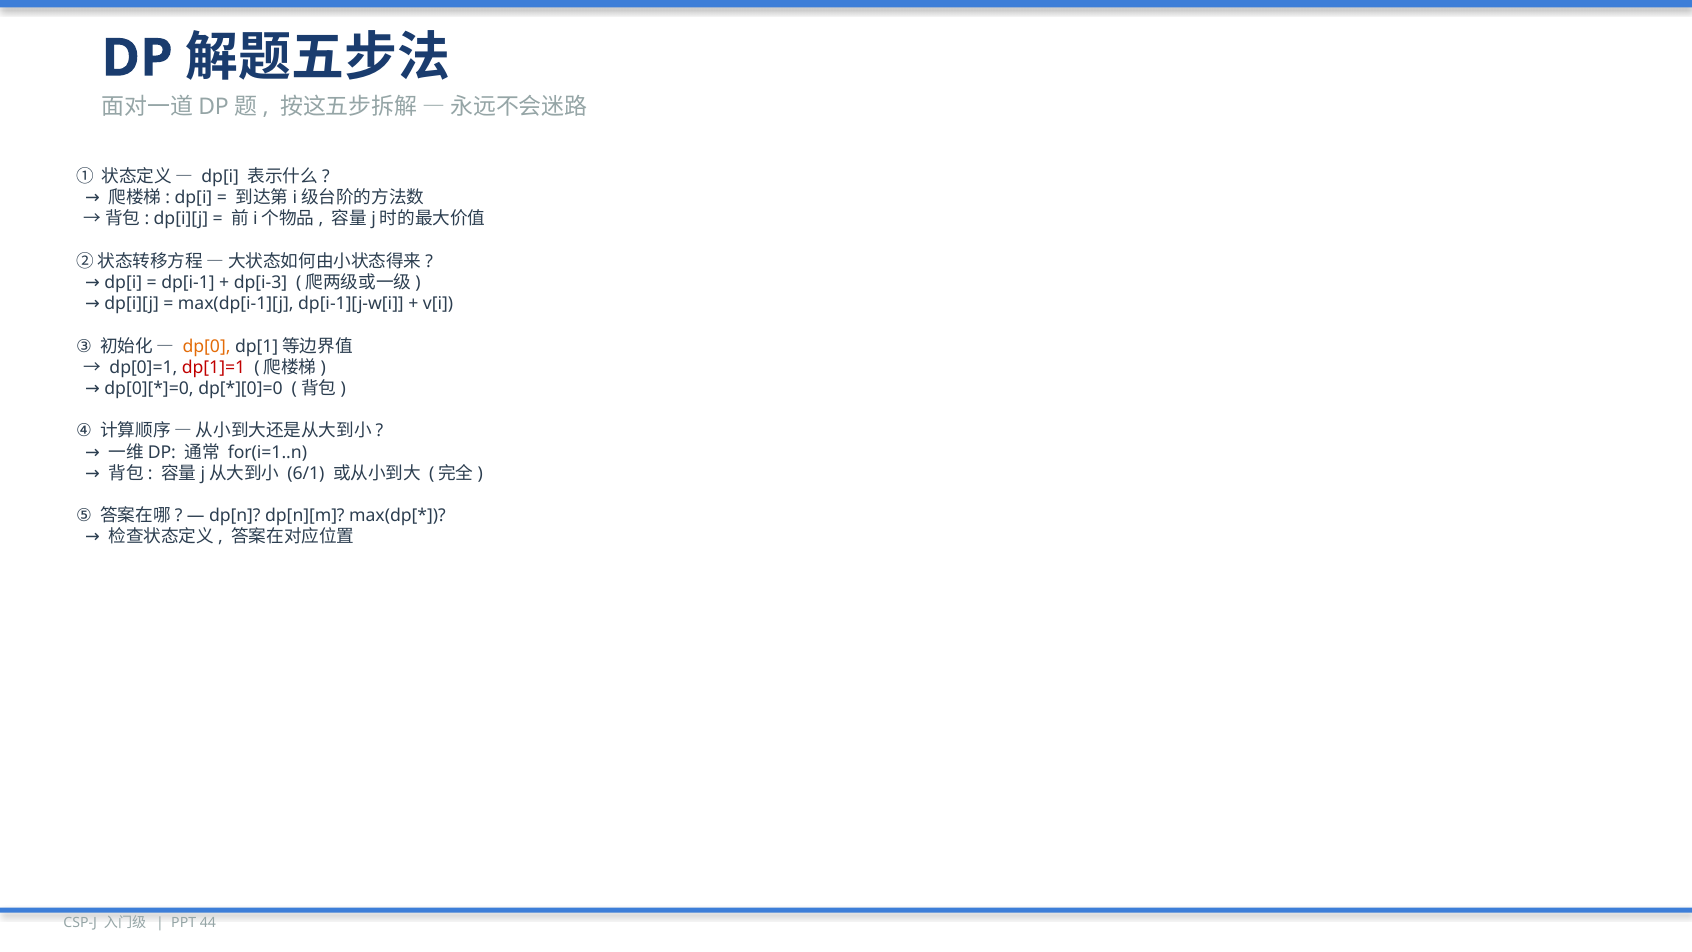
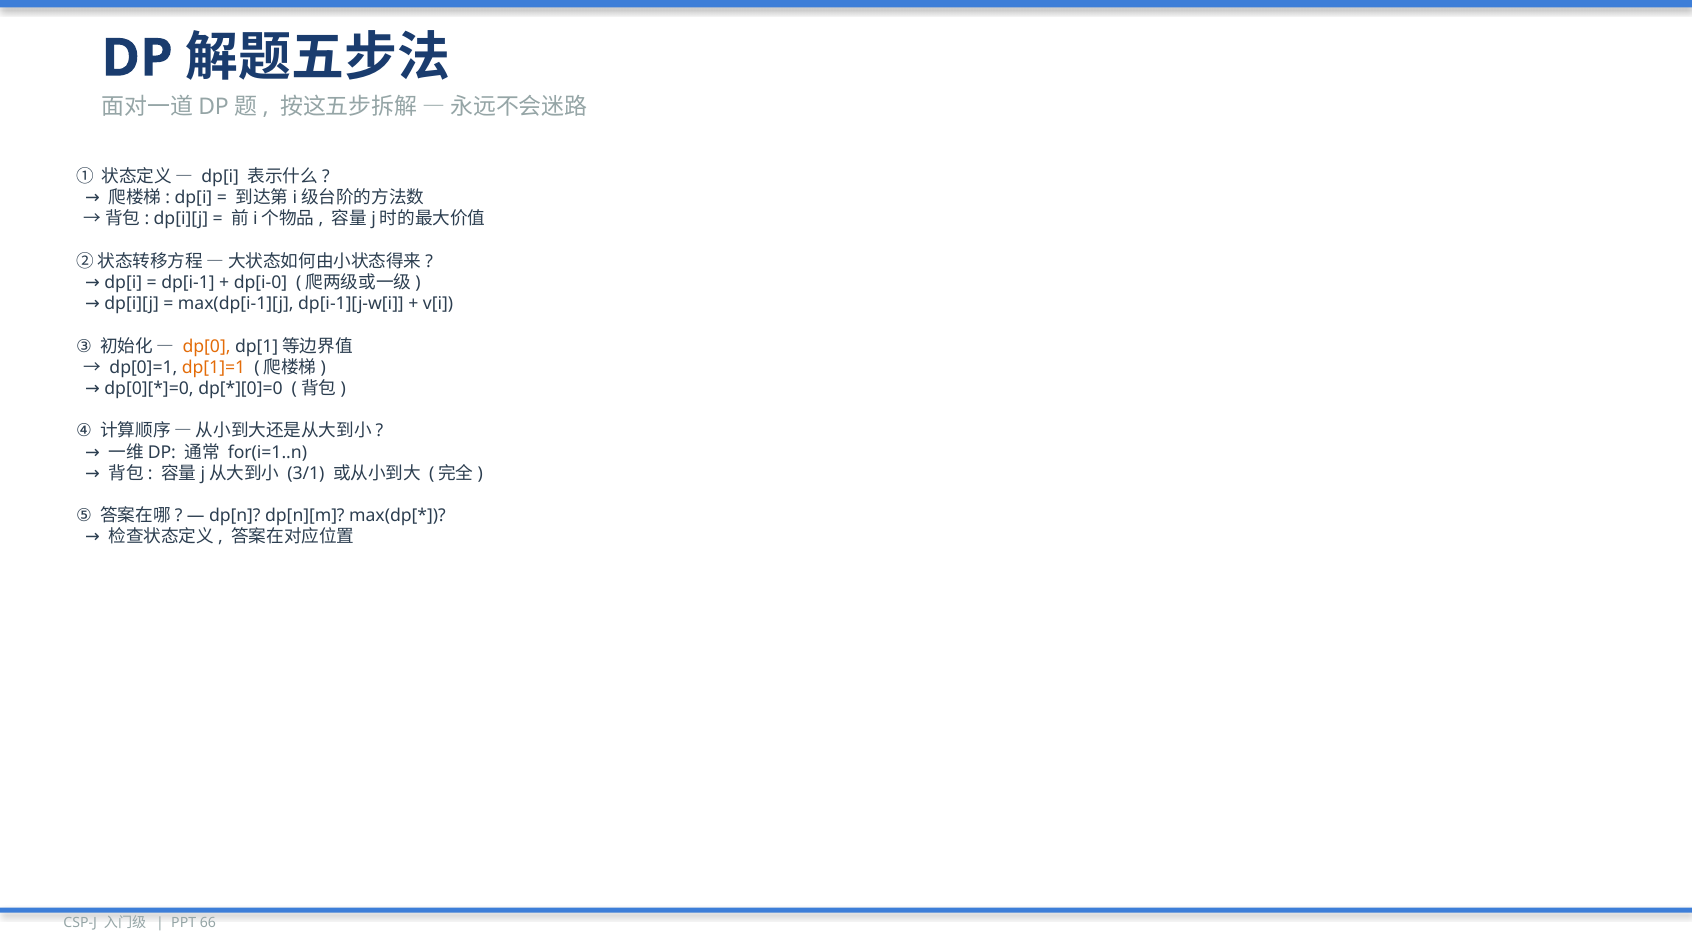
dp[i-3: dp[i-3 -> dp[i-0 (261, 283)
dp[1]=1 colour: red -> orange (213, 367)
6/1: 6/1 -> 3/1 (306, 473)
44: 44 -> 66 (208, 923)
